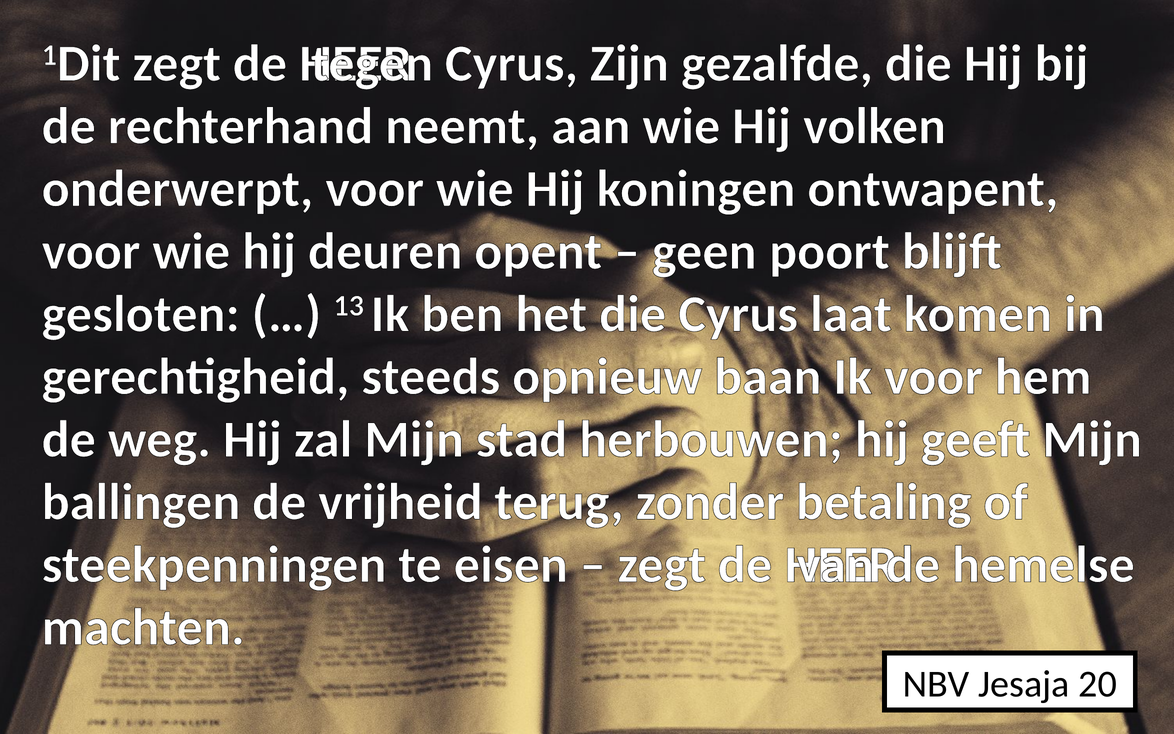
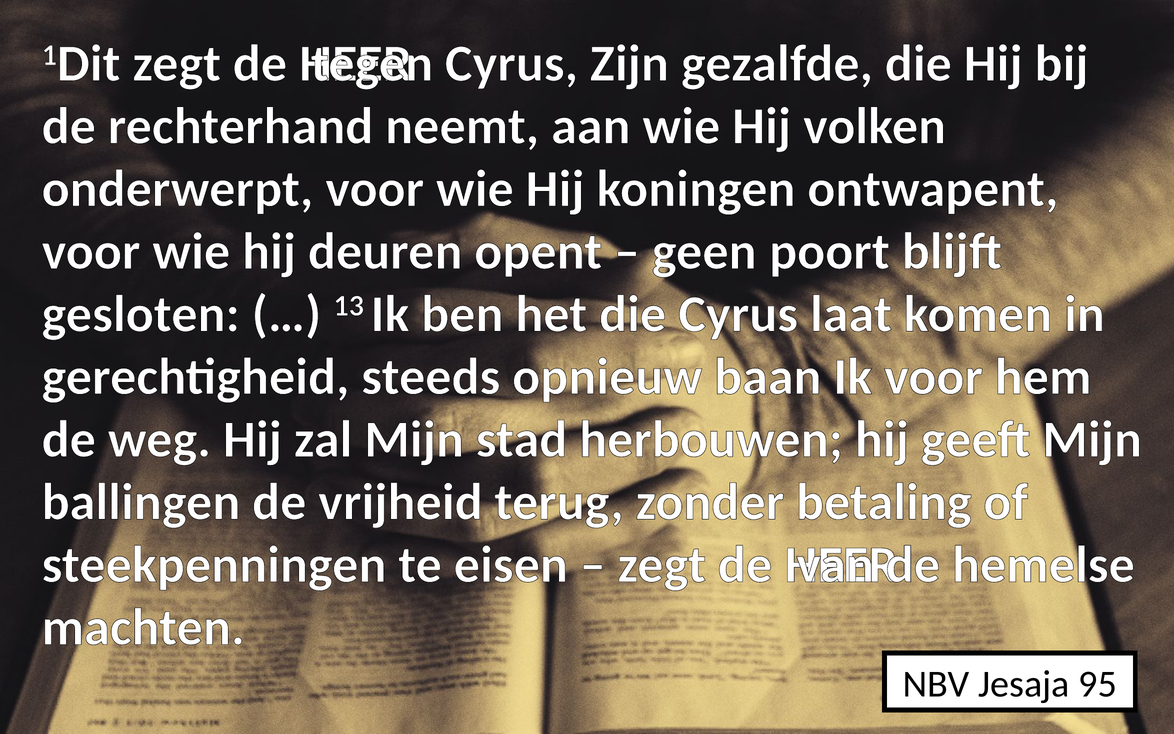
20: 20 -> 95 (1098, 684)
